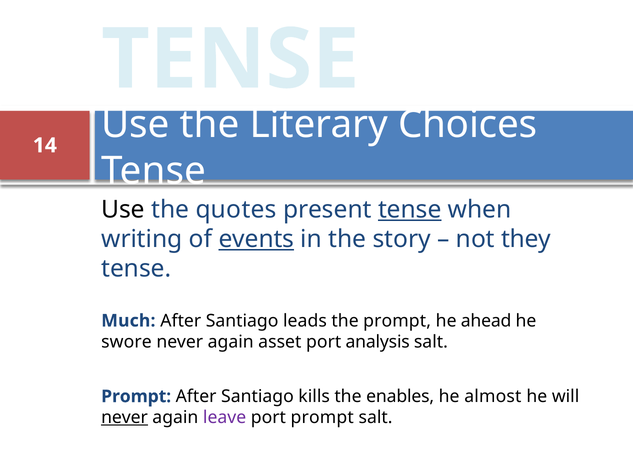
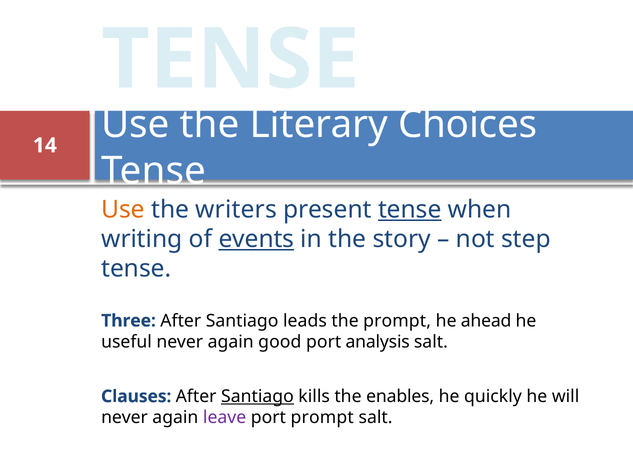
Use colour: black -> orange (123, 210)
quotes: quotes -> writers (236, 210)
they: they -> step (526, 239)
Much: Much -> Three (129, 321)
swore: swore -> useful (127, 342)
asset: asset -> good (280, 342)
Prompt: Prompt -> Clauses (136, 396)
Santiago underline: none -> present (257, 396)
almost: almost -> quickly (493, 396)
never underline: present -> none (125, 417)
